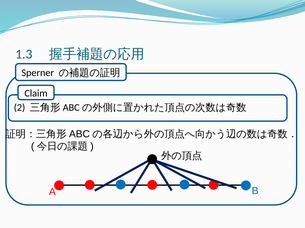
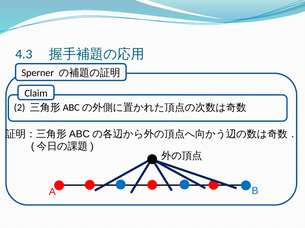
1.3: 1.3 -> 4.3 (24, 54)
